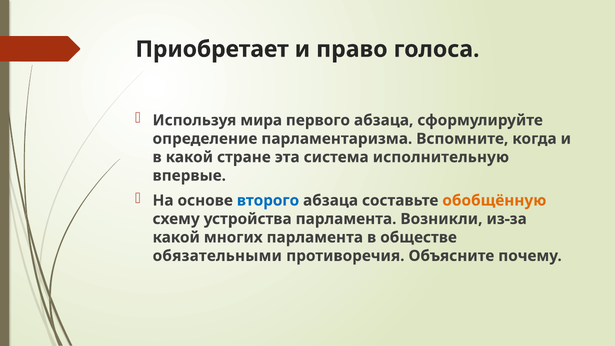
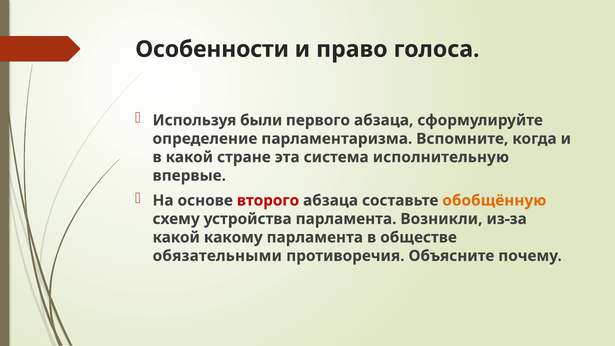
Приобретает: Приобретает -> Особенности (212, 49)
мира: мира -> были (261, 120)
второго colour: blue -> red (268, 200)
многих: многих -> какому (233, 237)
